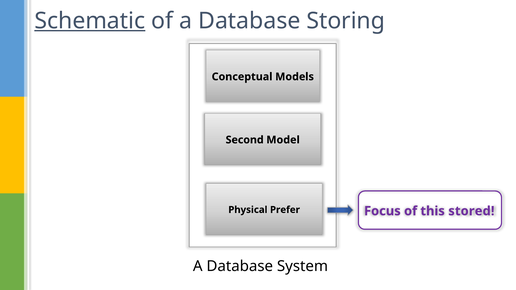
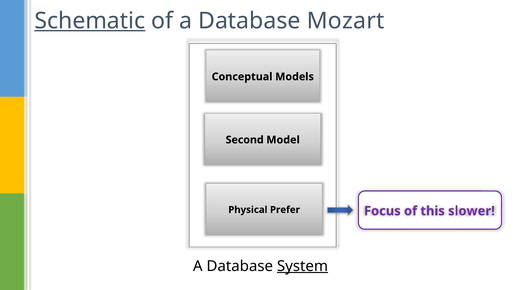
Storing: Storing -> Mozart (346, 21)
stored: stored -> slower (471, 211)
System underline: none -> present (302, 266)
